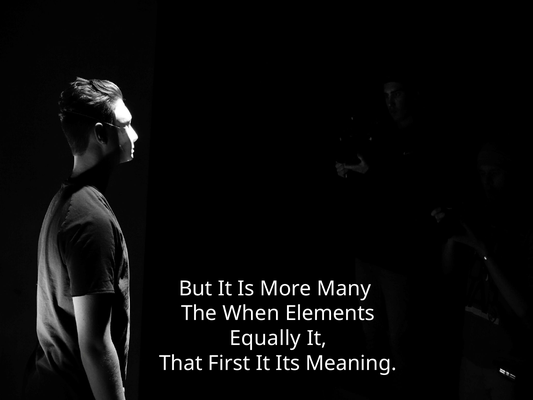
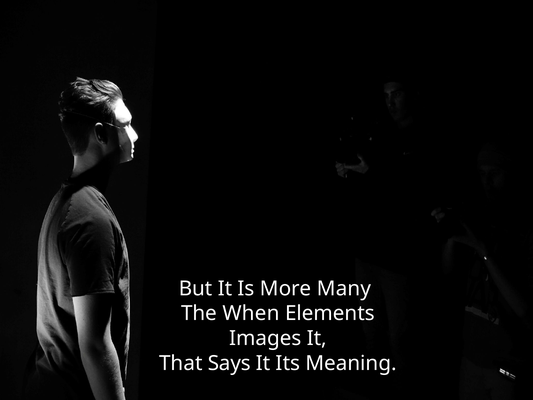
Equally: Equally -> Images (265, 338)
First: First -> Says (229, 363)
